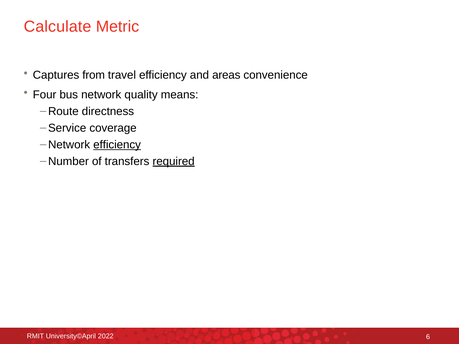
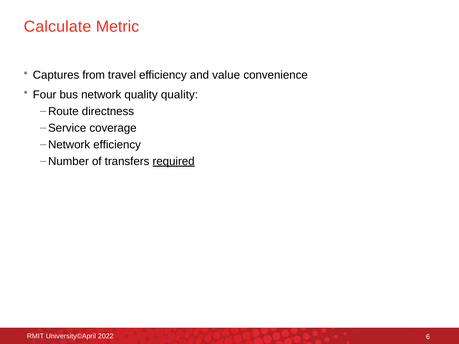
areas: areas -> value (226, 75)
quality means: means -> quality (180, 95)
efficiency underline: present -> none (117, 145)
